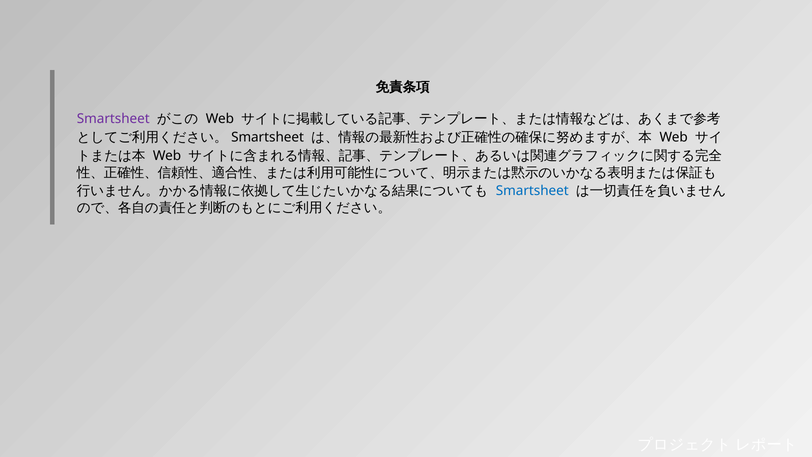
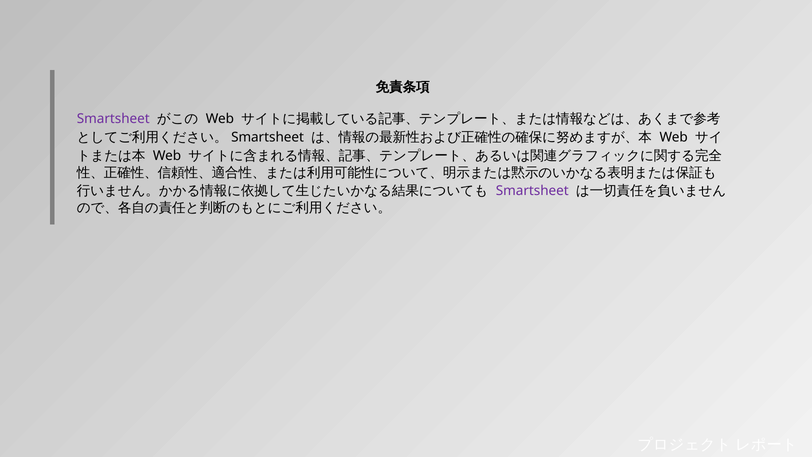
Smartsheet colour: blue -> purple (532, 191)
